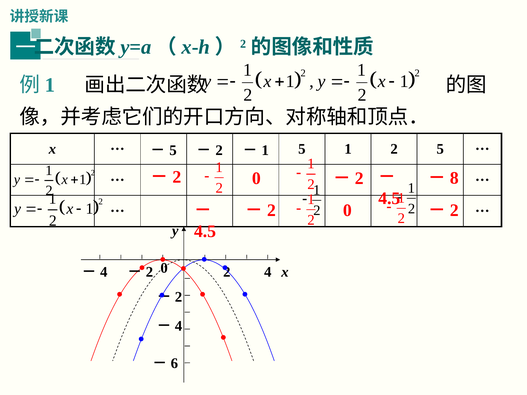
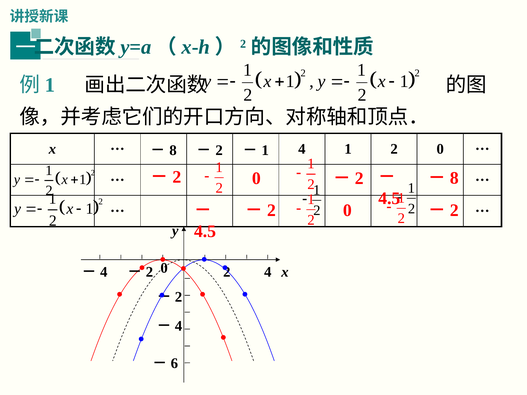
5: 5 -> 8 (173, 151)
1 5: 5 -> 4 (302, 149)
2 5: 5 -> 0 (440, 149)
